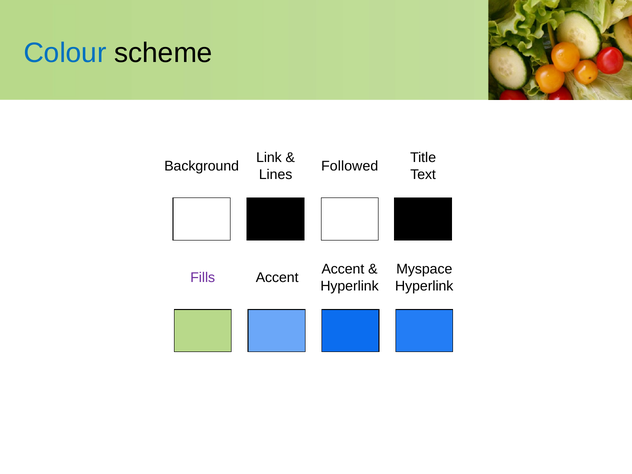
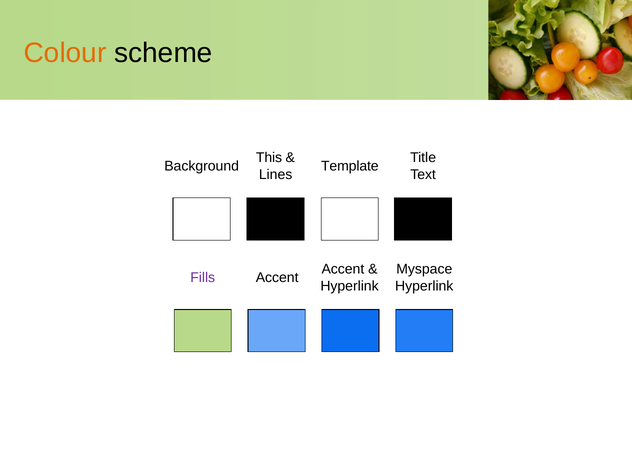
Colour colour: blue -> orange (65, 53)
Link: Link -> This (269, 158)
Followed: Followed -> Template (350, 166)
